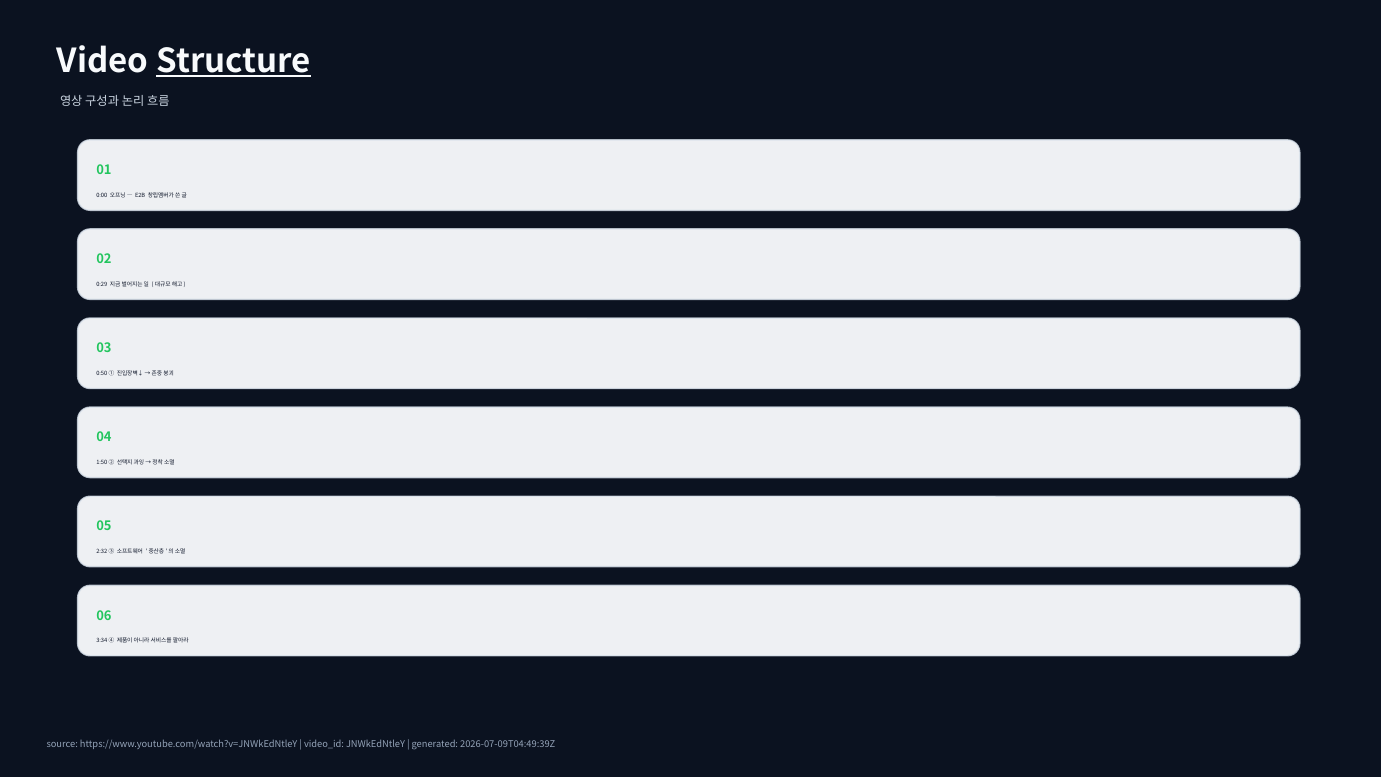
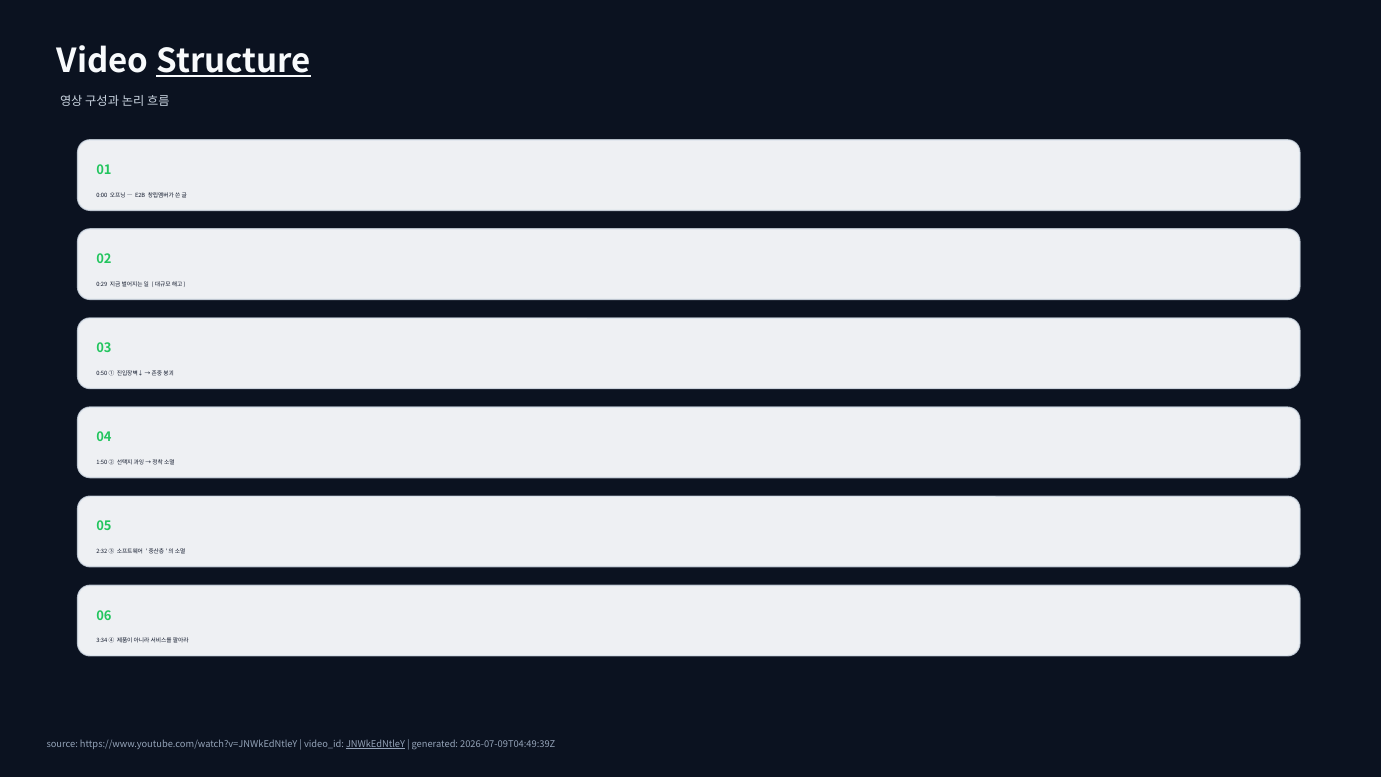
JNWkEdNtleY underline: none -> present (376, 744)
